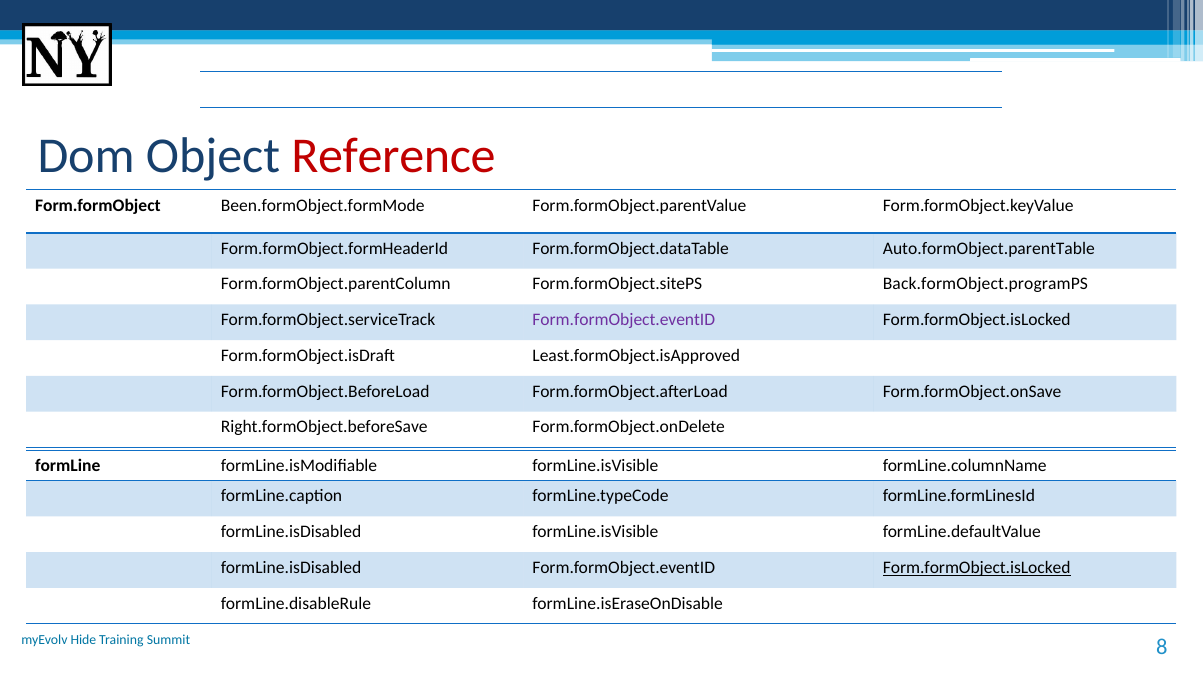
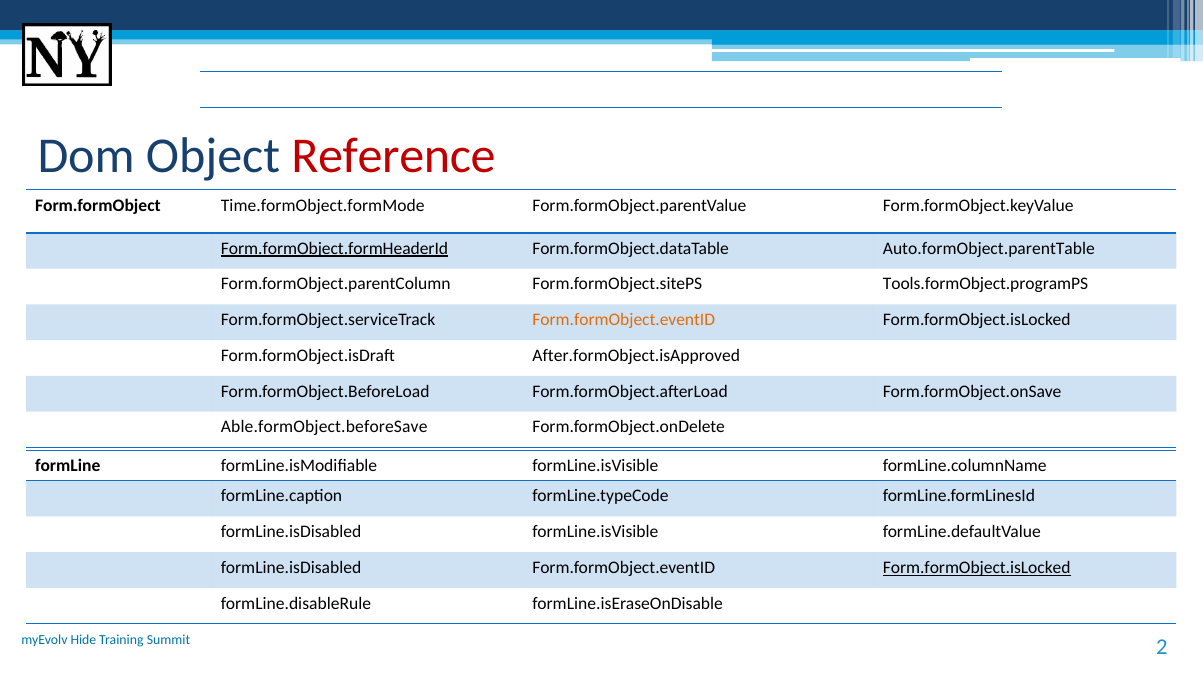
Been.formObject.formMode: Been.formObject.formMode -> Time.formObject.formMode (323, 205)
Form.formObject.formHeaderId underline: none -> present (335, 248)
Back.formObject.programPS: Back.formObject.programPS -> Tools.formObject.programPS (986, 284)
Form.formObject.eventID colour: purple -> orange (624, 320)
Least.formObject.isApproved: Least.formObject.isApproved -> After.formObject.isApproved (636, 355)
Right.formObject.beforeSave: Right.formObject.beforeSave -> Able.formObject.beforeSave (324, 427)
8: 8 -> 2 (1162, 647)
